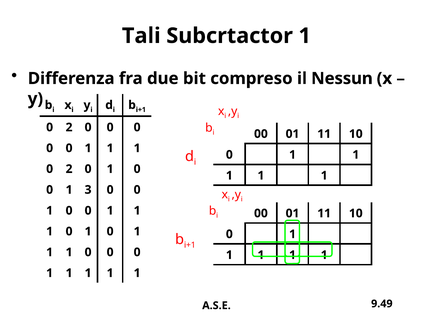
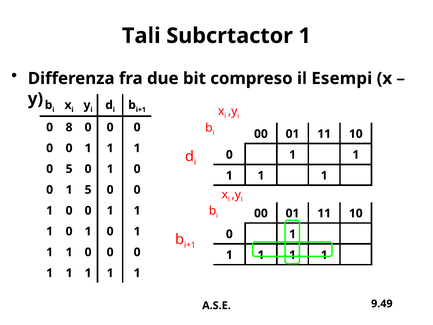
Nessun: Nessun -> Esempi (342, 78)
2: 2 -> 8 (69, 127)
2: 2 -> 5 (69, 169)
1 3: 3 -> 5 (88, 190)
